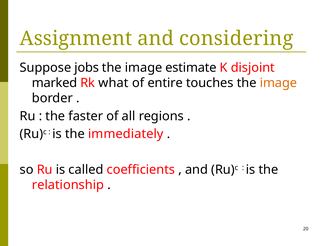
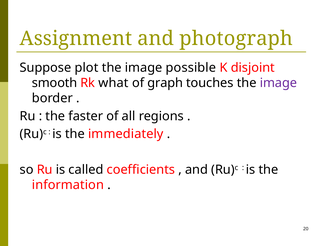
considering: considering -> photograph (236, 39)
jobs: jobs -> plot (87, 68)
estimate: estimate -> possible (191, 68)
marked: marked -> smooth (55, 83)
entire: entire -> graph (165, 83)
image colour: orange -> purple (278, 83)
relationship: relationship -> information (68, 185)
